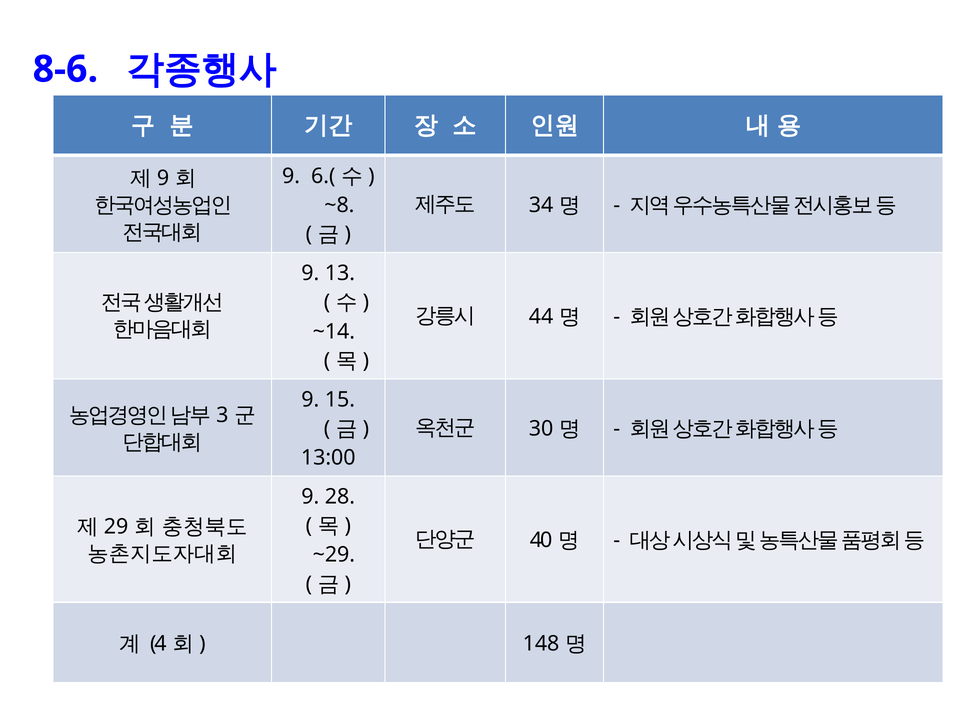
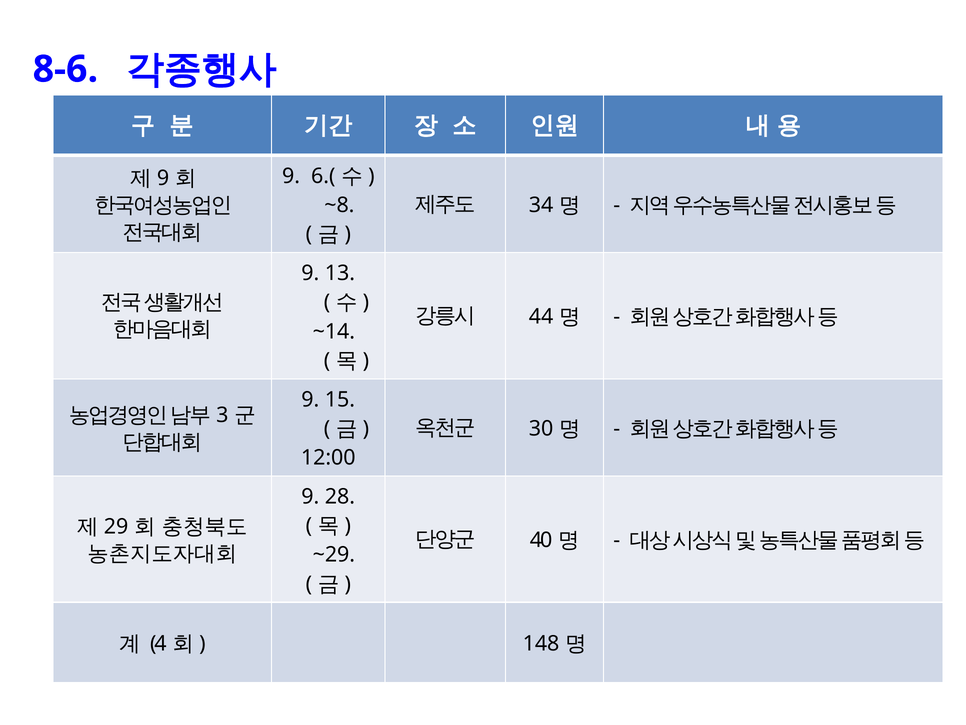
13:00: 13:00 -> 12:00 (328, 457)
